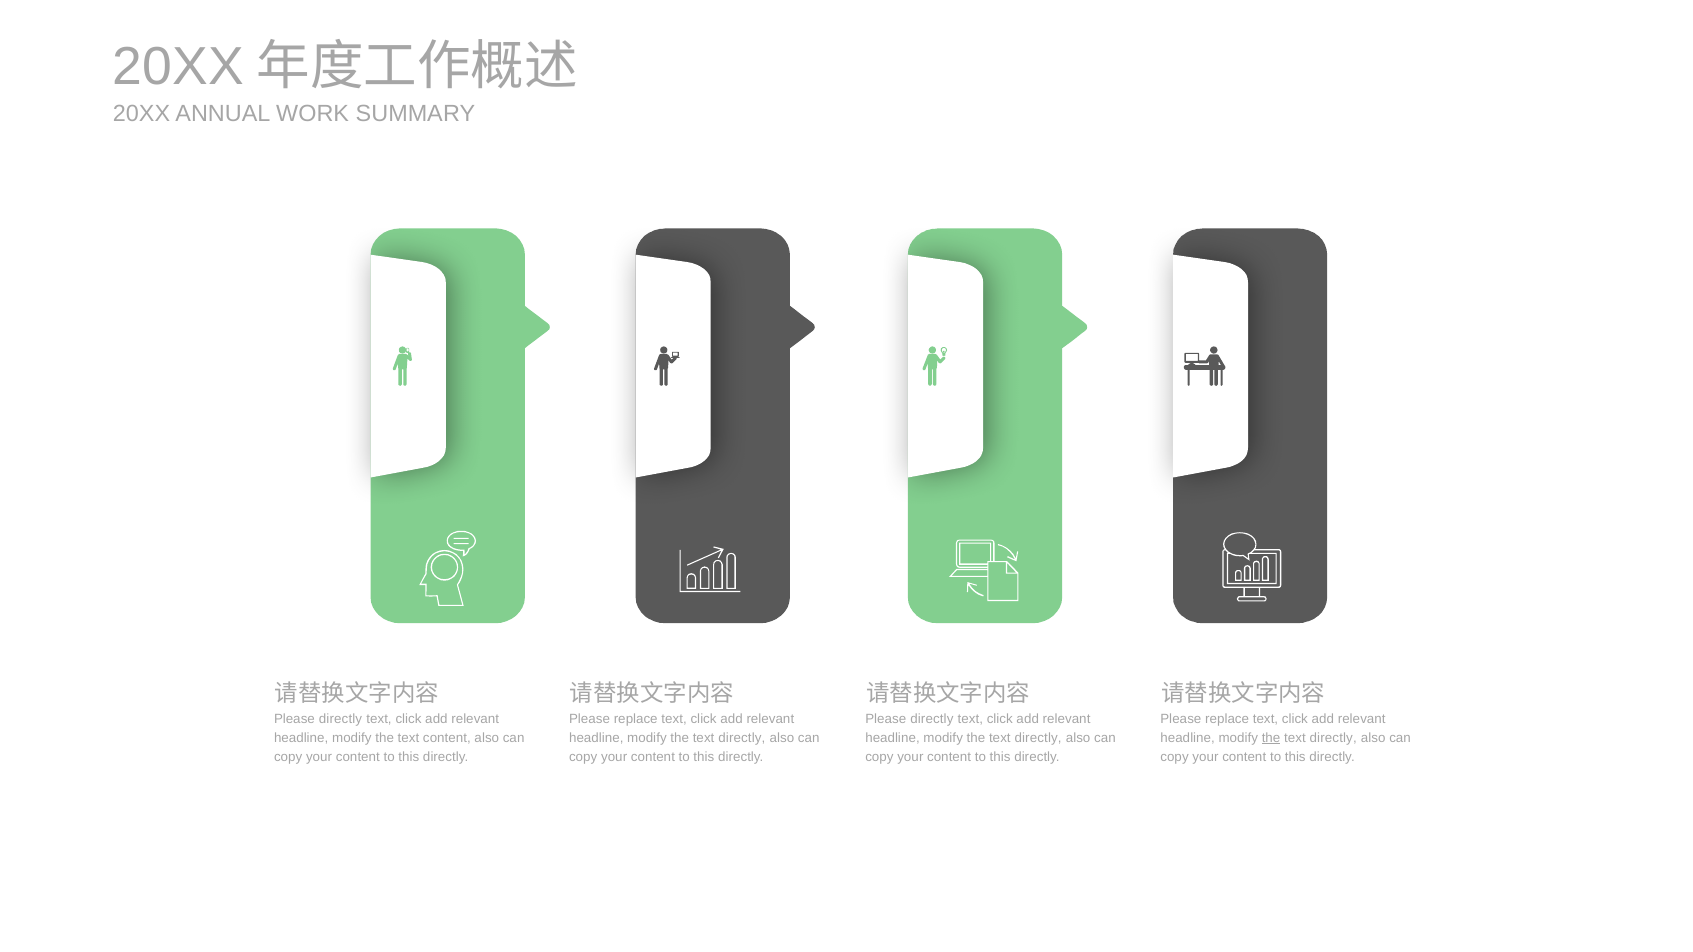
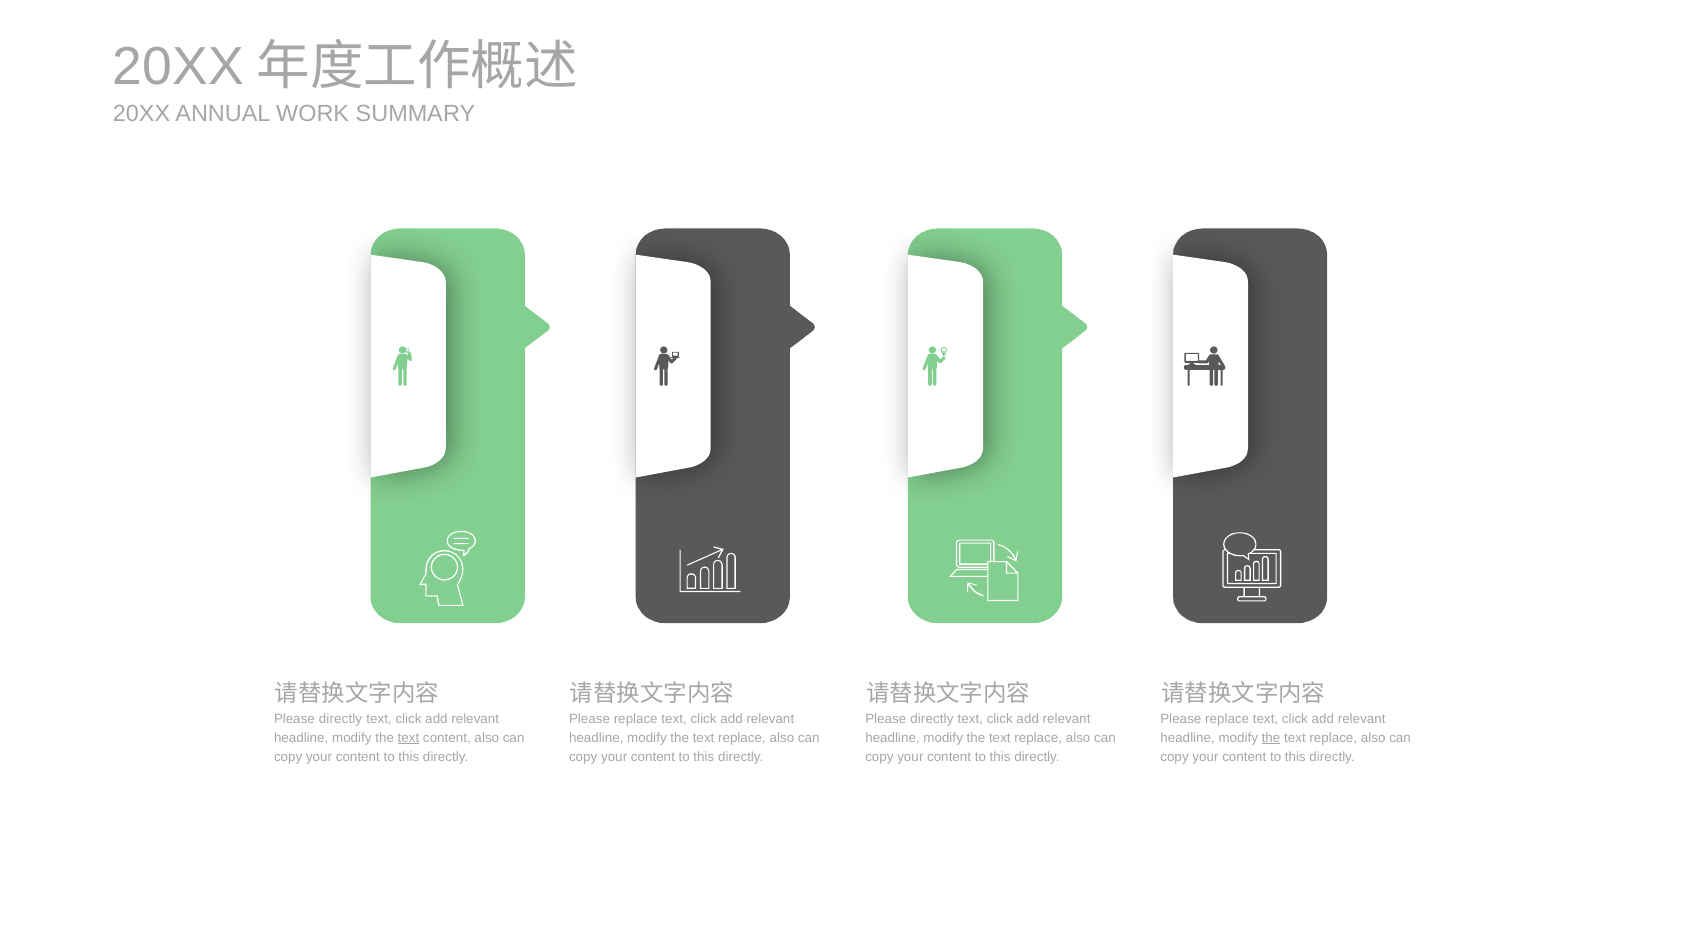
text underline: none -> present (409, 738)
directly: directly -> replace (742, 738)
directly: directly -> replace (1038, 738)
directly: directly -> replace (1333, 738)
